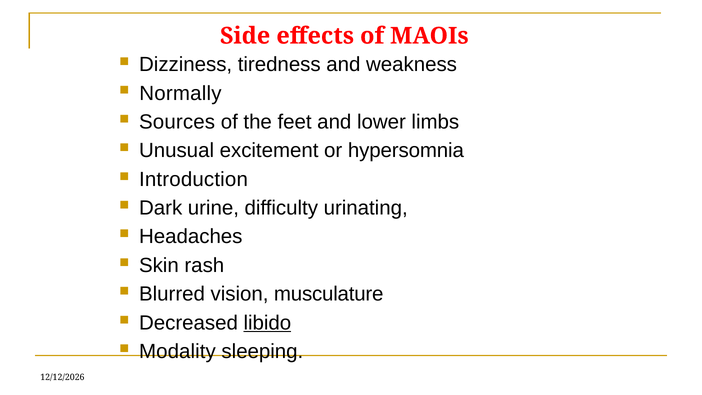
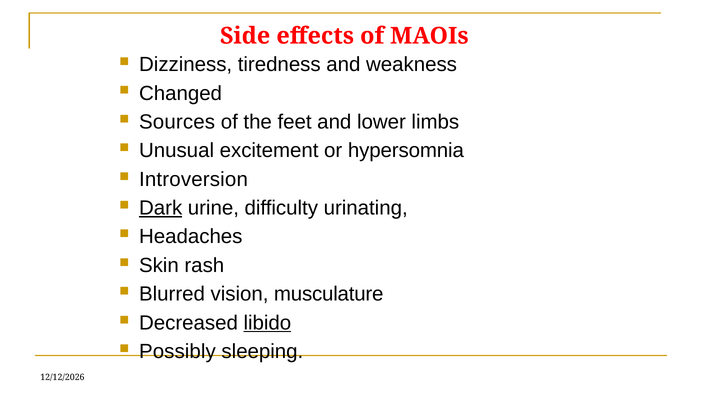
Normally: Normally -> Changed (181, 93)
Introduction: Introduction -> Introversion (193, 179)
Dark underline: none -> present (161, 208)
Modality: Modality -> Possibly (177, 351)
